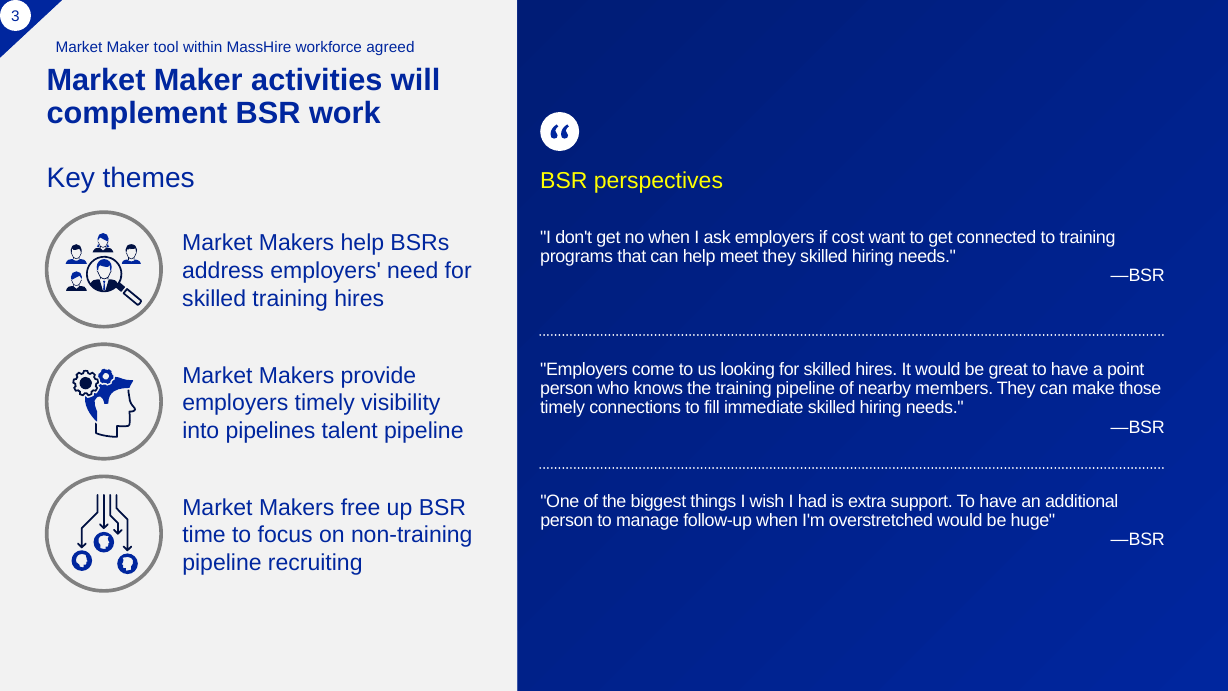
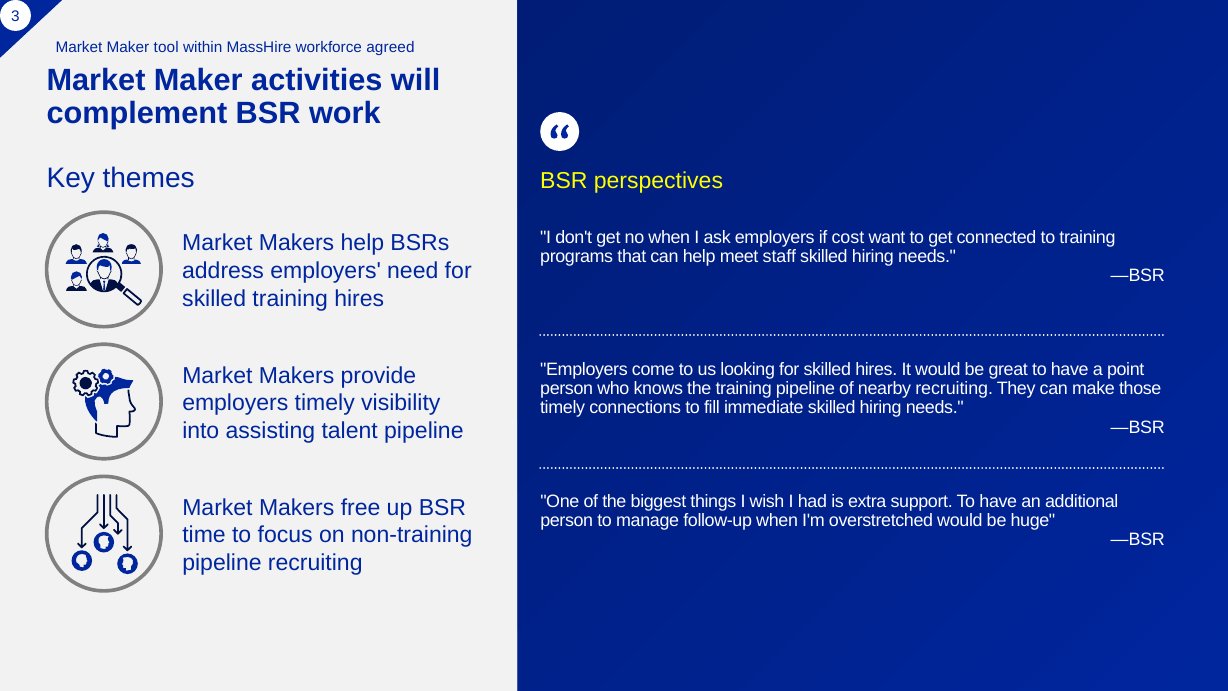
meet they: they -> staff (779, 256)
nearby members: members -> recruiting (954, 388)
pipelines: pipelines -> assisting (270, 431)
